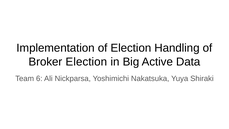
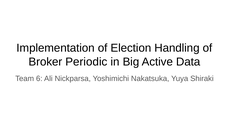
Broker Election: Election -> Periodic (86, 62)
